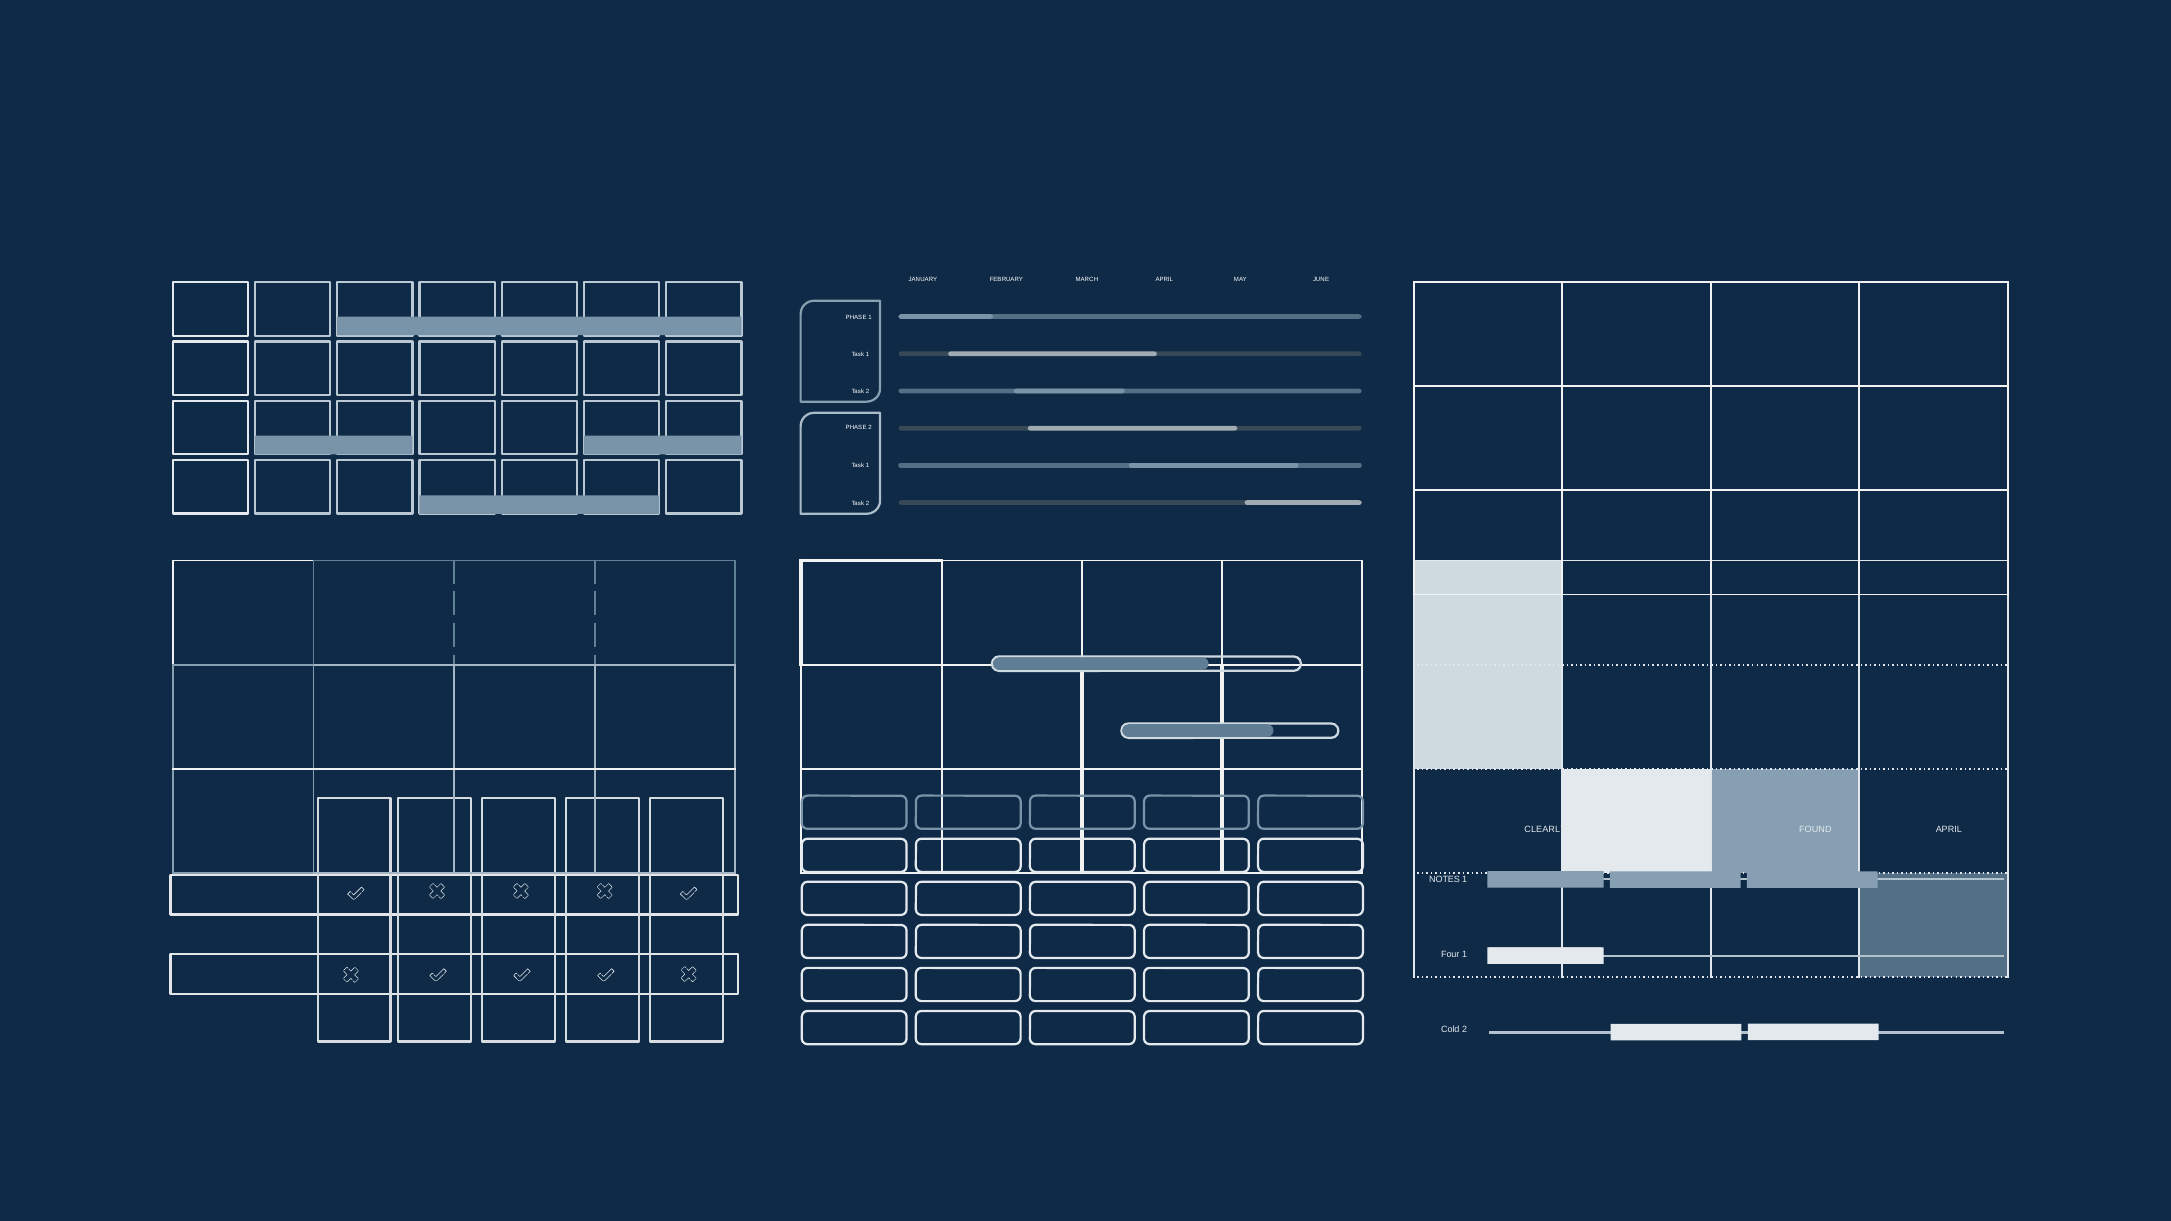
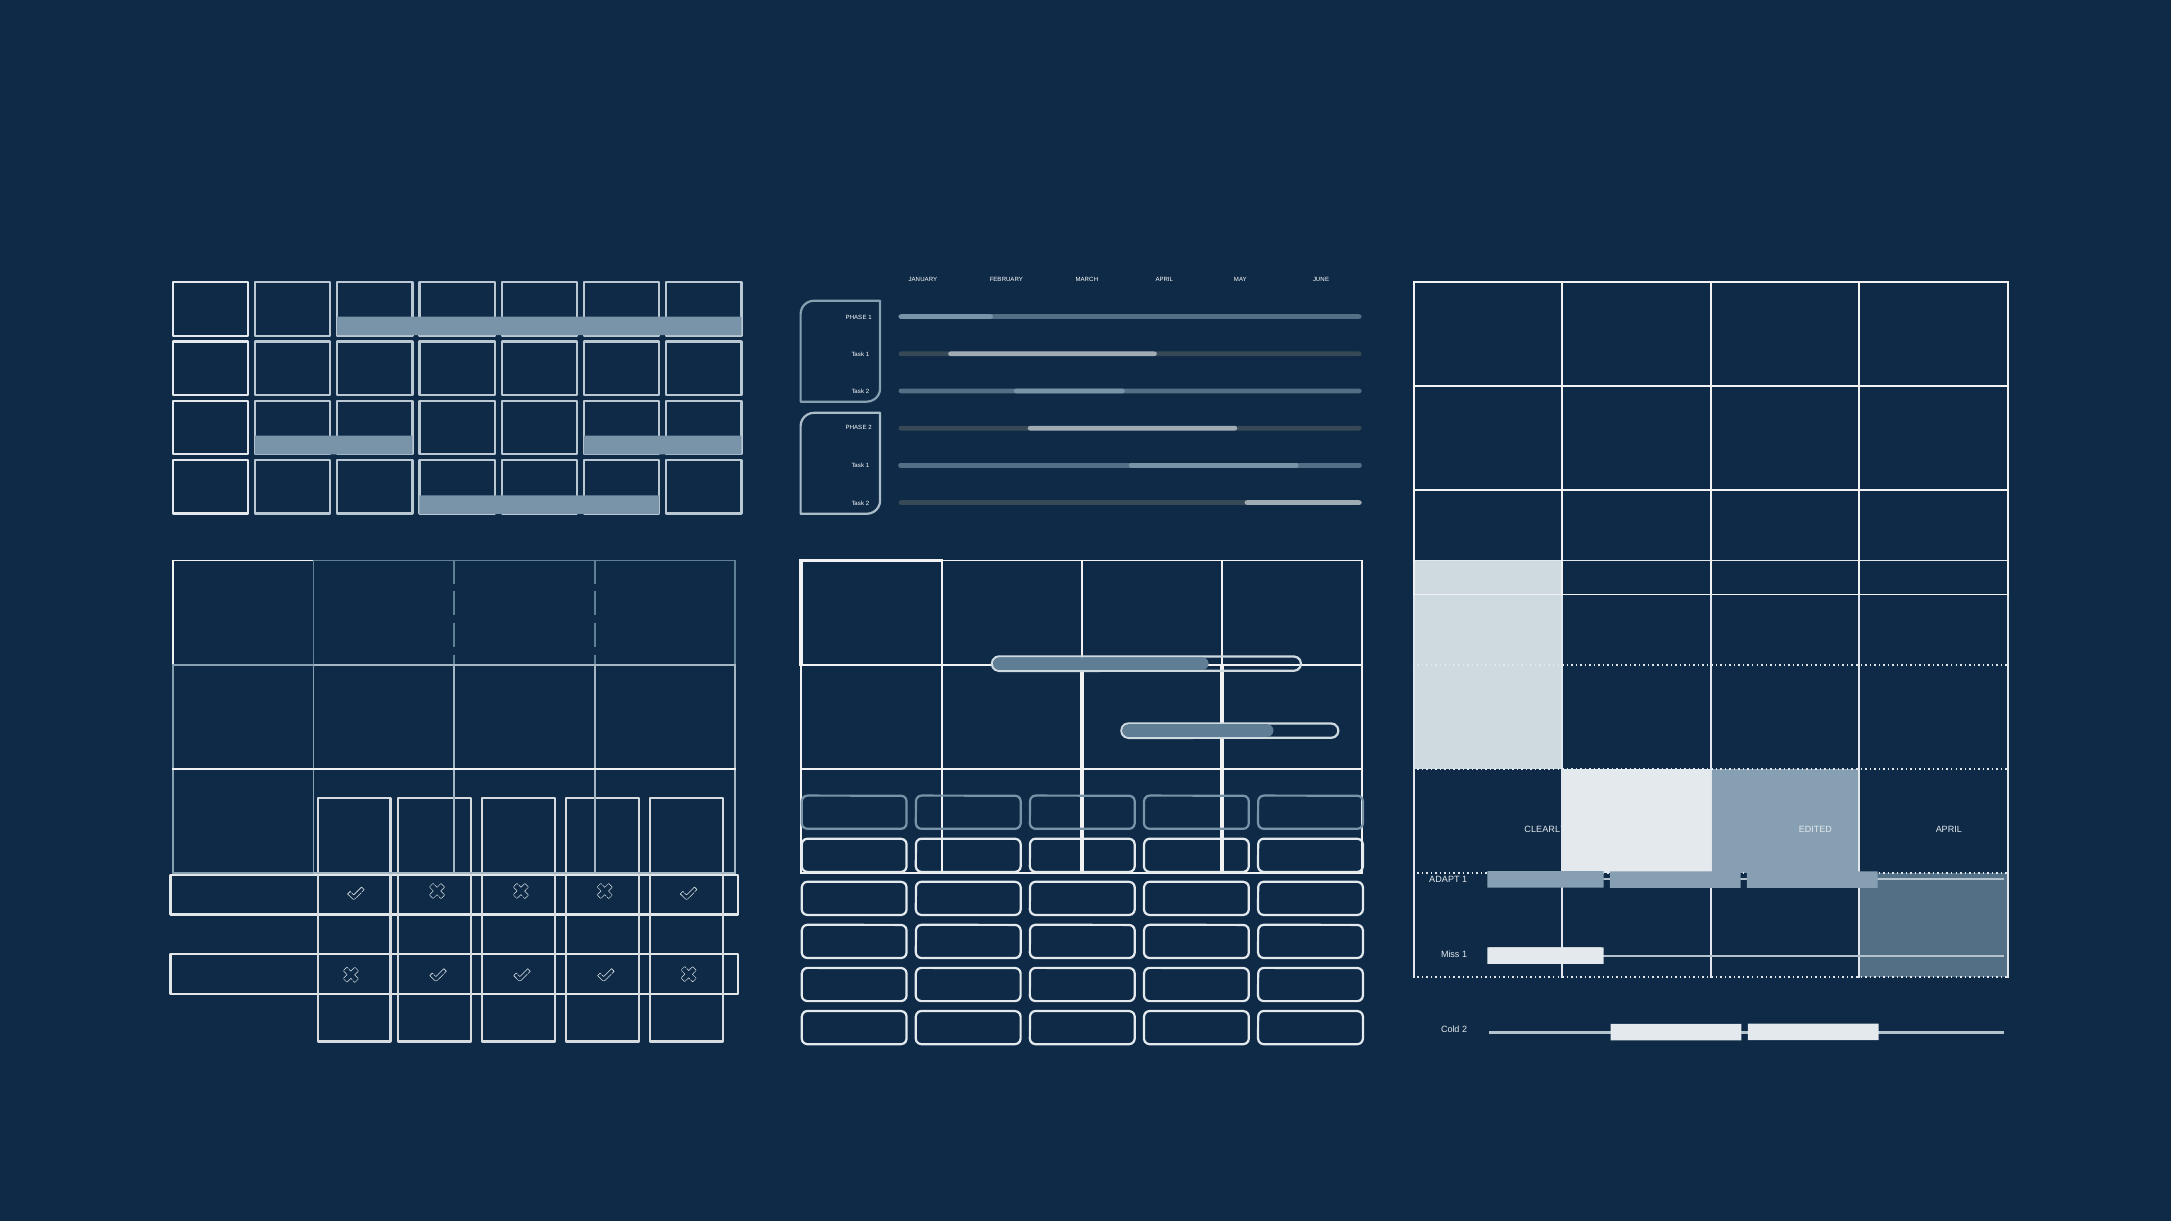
FOUND: FOUND -> EDITED (1815, 830)
NOTES: NOTES -> ADAPT (1444, 880)
Four: Four -> Miss (1450, 955)
